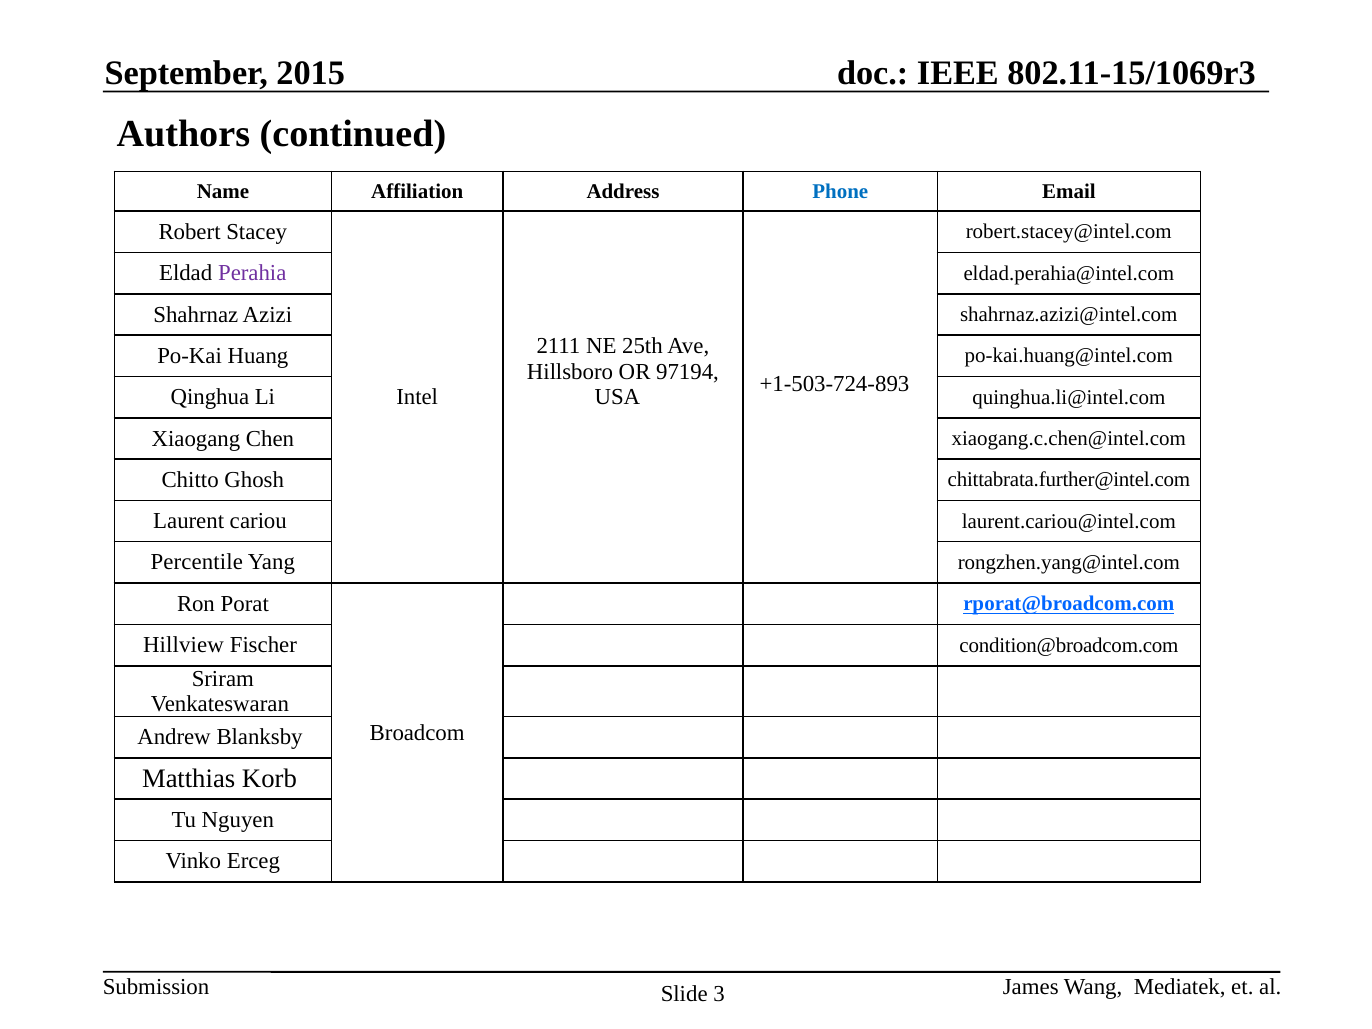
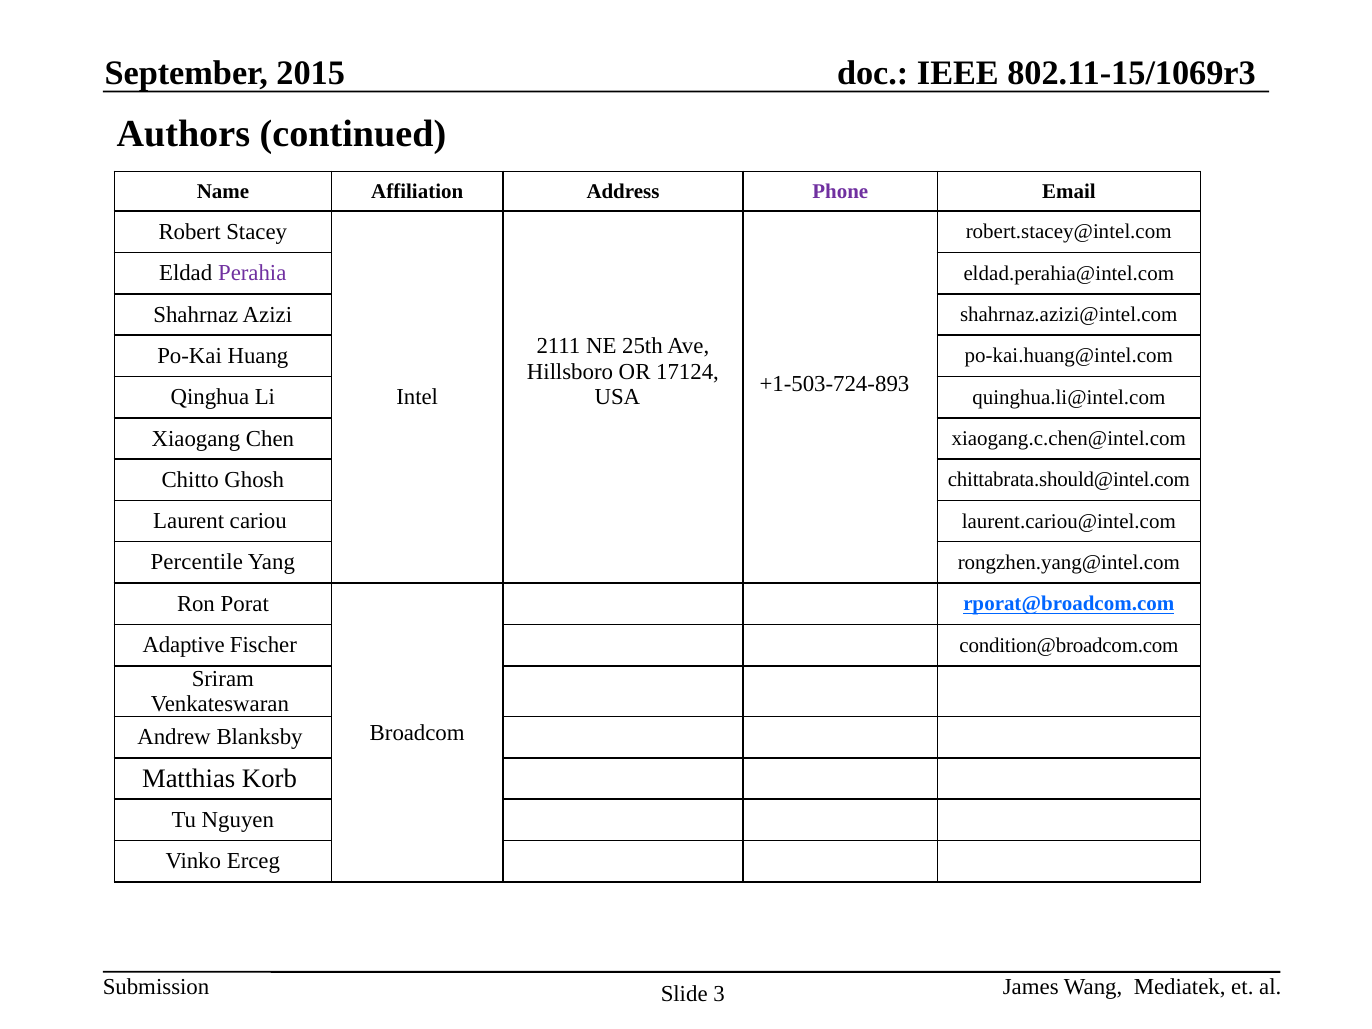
Phone colour: blue -> purple (840, 191)
97194: 97194 -> 17124 (688, 372)
chittabrata.further@intel.com: chittabrata.further@intel.com -> chittabrata.should@intel.com (1069, 480)
Hillview: Hillview -> Adaptive (184, 645)
